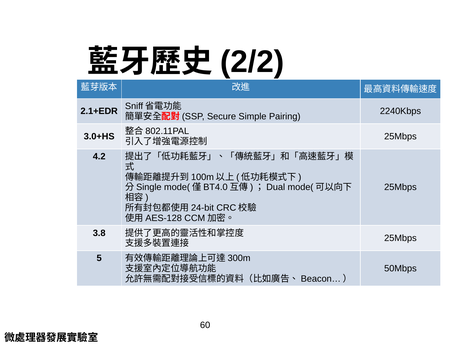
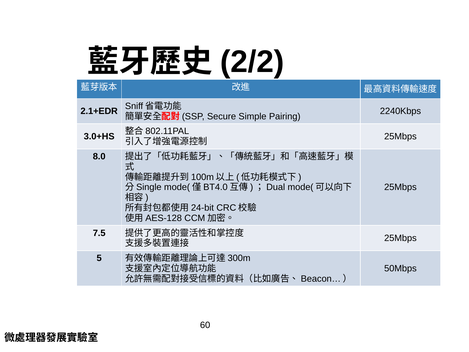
4.2: 4.2 -> 8.0 (99, 156)
3.8: 3.8 -> 7.5 (99, 233)
